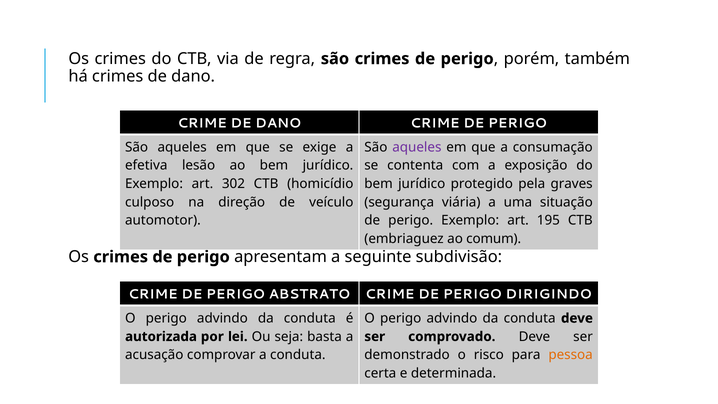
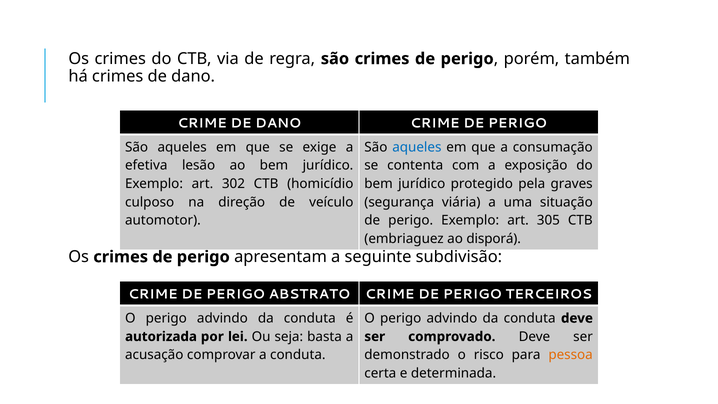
aqueles colour: purple -> blue (417, 147)
195: 195 -> 305 (548, 220)
comum: comum -> disporá (494, 239)
DIRIGINDO: DIRIGINDO -> TERCEIROS (549, 294)
